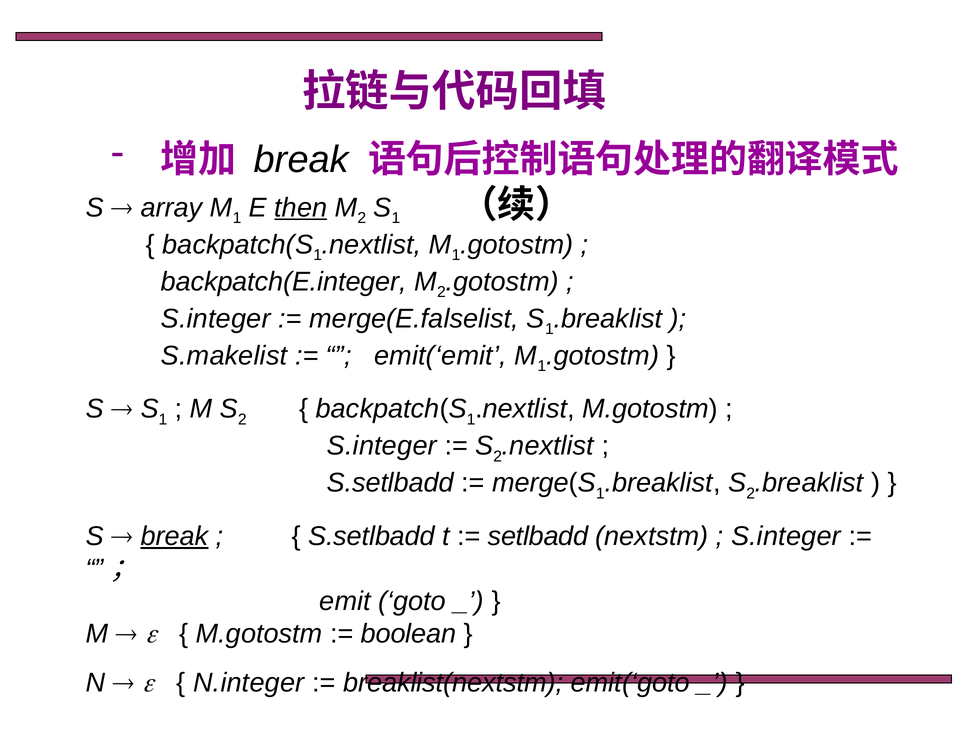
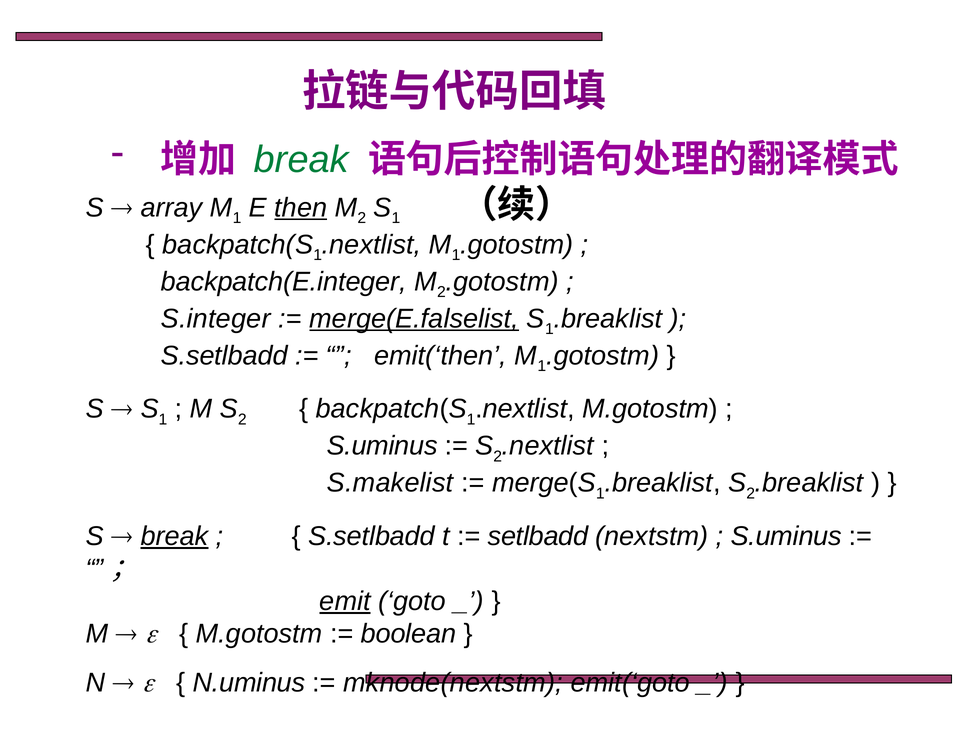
break colour: black -> green (301, 160)
merge(E.falselist underline: none -> present (414, 319)
S.makelist: S.makelist -> S.setlbadd (224, 356)
emit(‘emit: emit(‘emit -> emit(‘then (441, 356)
S.integer: S.integer -> S.uminus (382, 446)
S.setlbadd: S.setlbadd -> S.makelist (390, 483)
S.integer: S.integer -> S.uminus (786, 536)
emit underline: none -> present (345, 601)
N.integer: N.integer -> N.uminus (249, 683)
breaklist(nextstm: breaklist(nextstm -> mknode(nextstm (453, 683)
